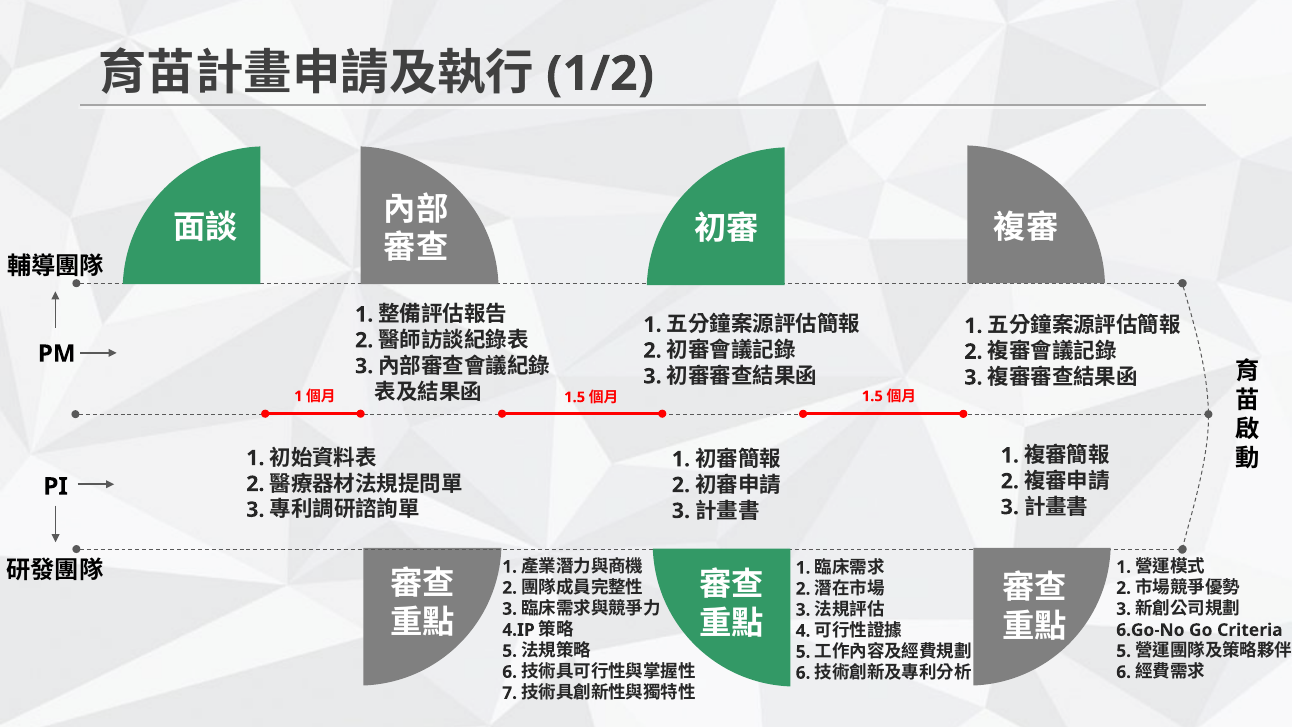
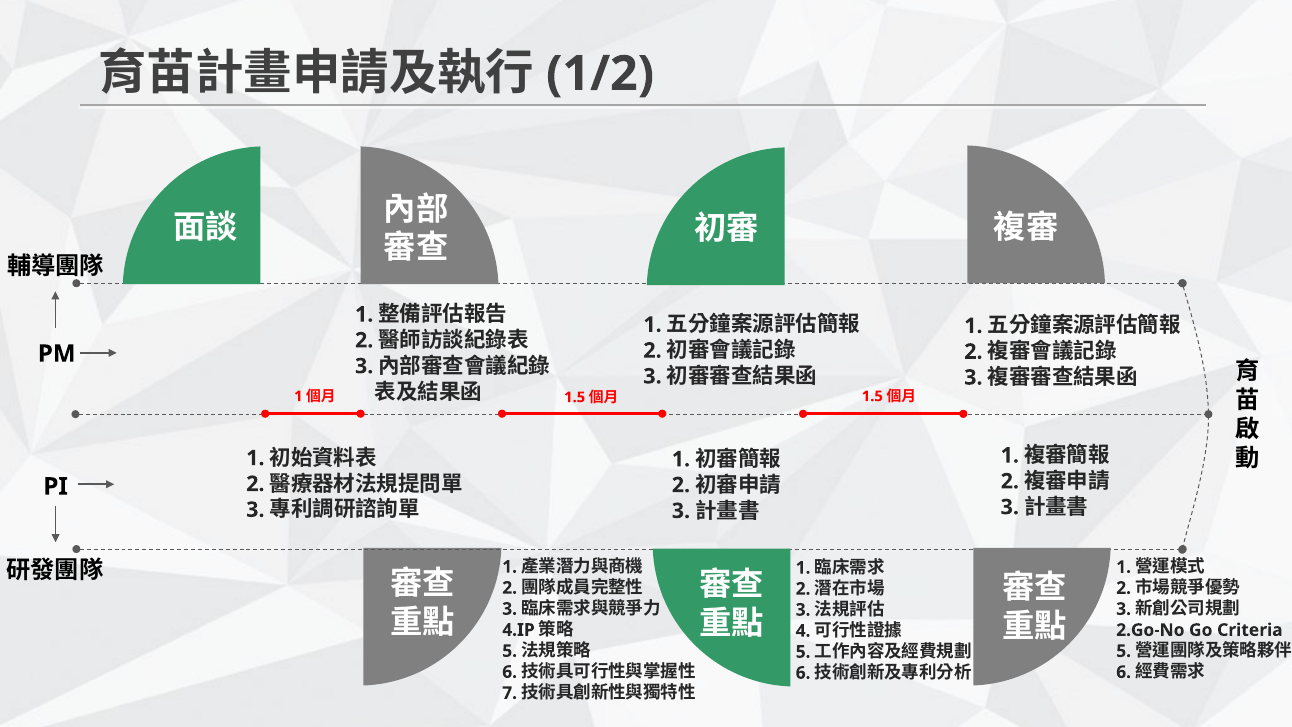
6.Go-No: 6.Go-No -> 2.Go-No (1150, 630)
